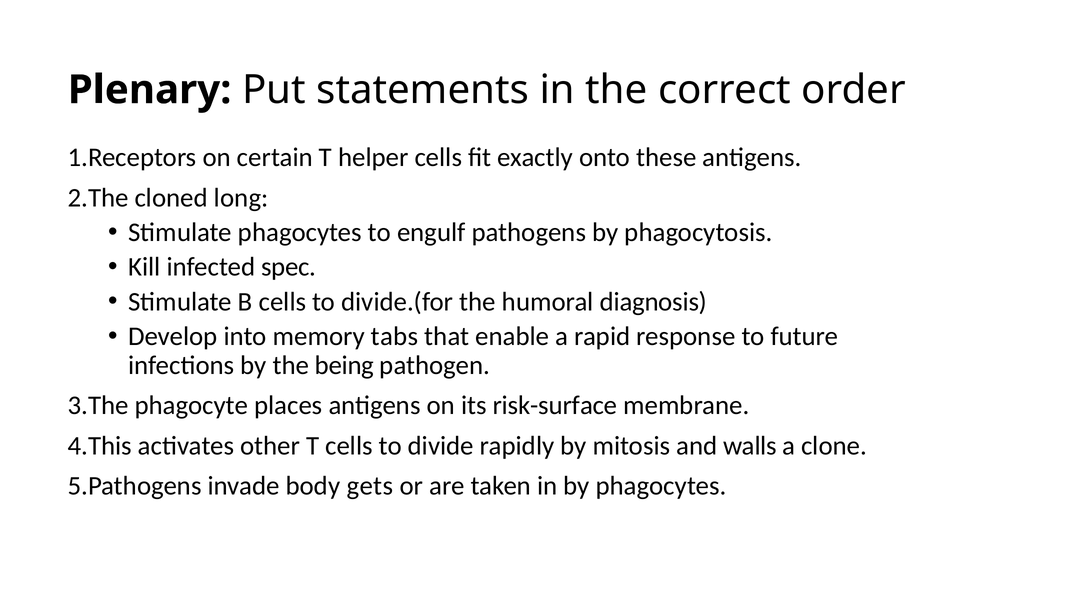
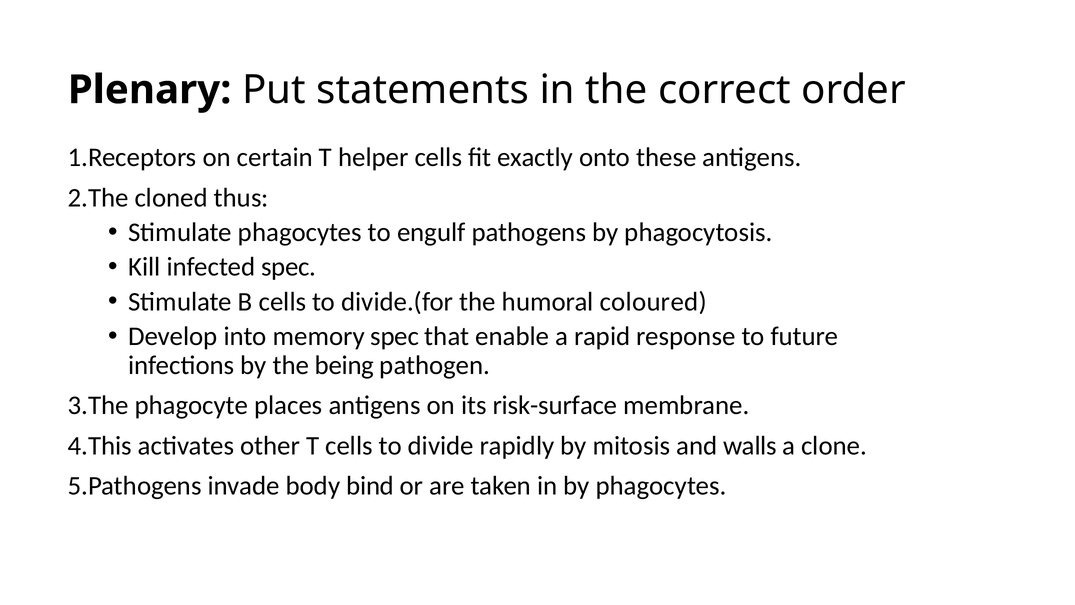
long: long -> thus (241, 198)
diagnosis: diagnosis -> coloured (653, 302)
memory tabs: tabs -> spec (395, 336)
gets: gets -> bind (370, 486)
